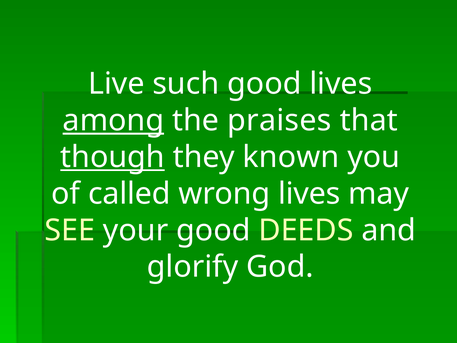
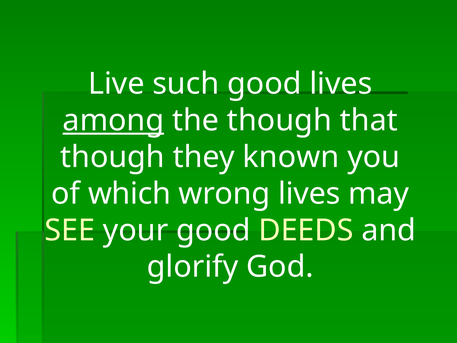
the praises: praises -> though (279, 120)
though underline: present -> none (113, 157)
called: called -> which (129, 194)
